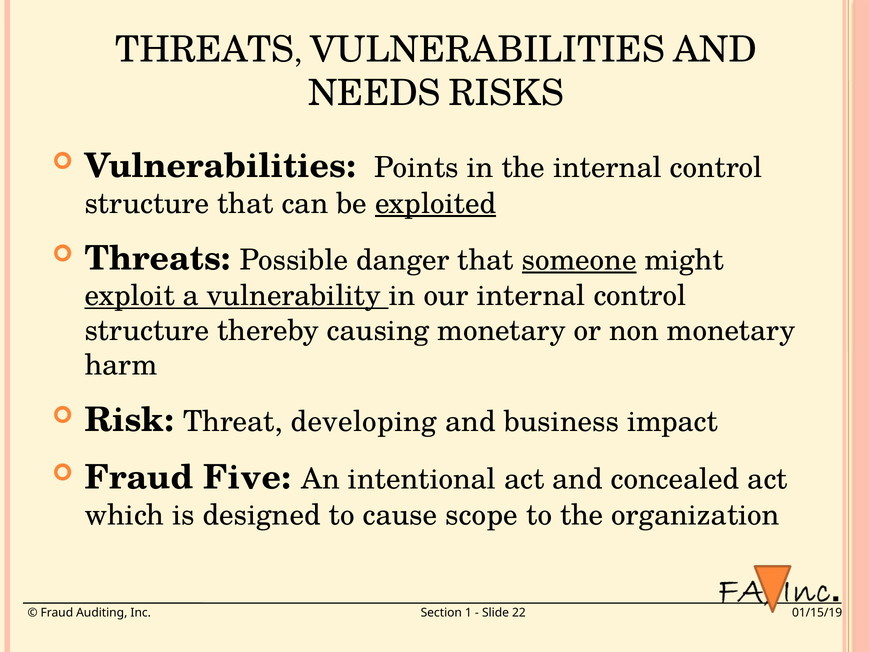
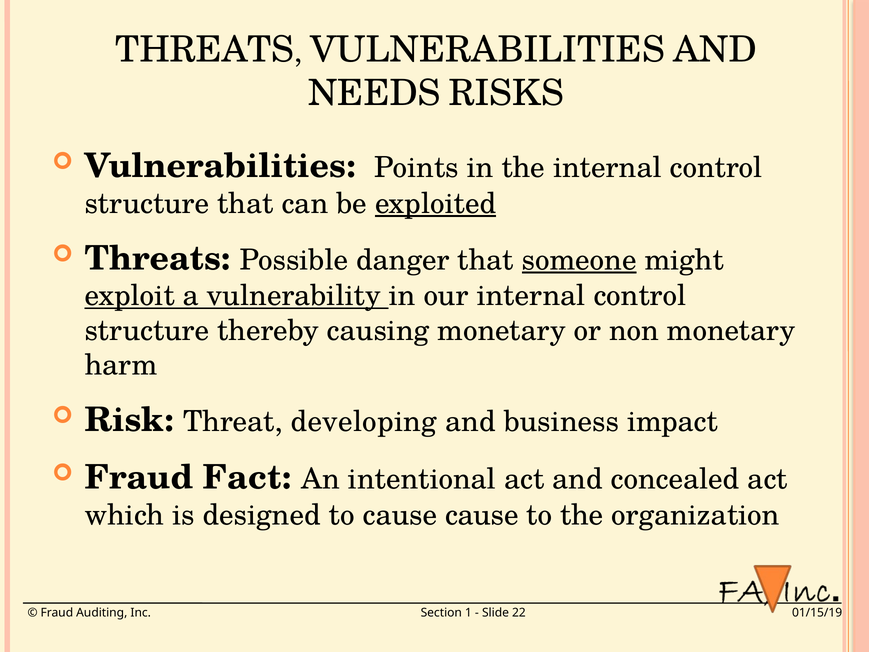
Five: Five -> Fact (247, 478)
cause scope: scope -> cause (482, 515)
